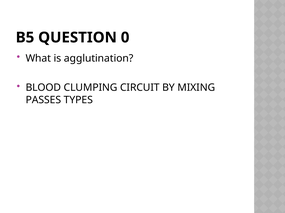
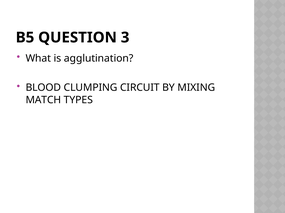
0: 0 -> 3 (125, 38)
PASSES: PASSES -> MATCH (43, 100)
